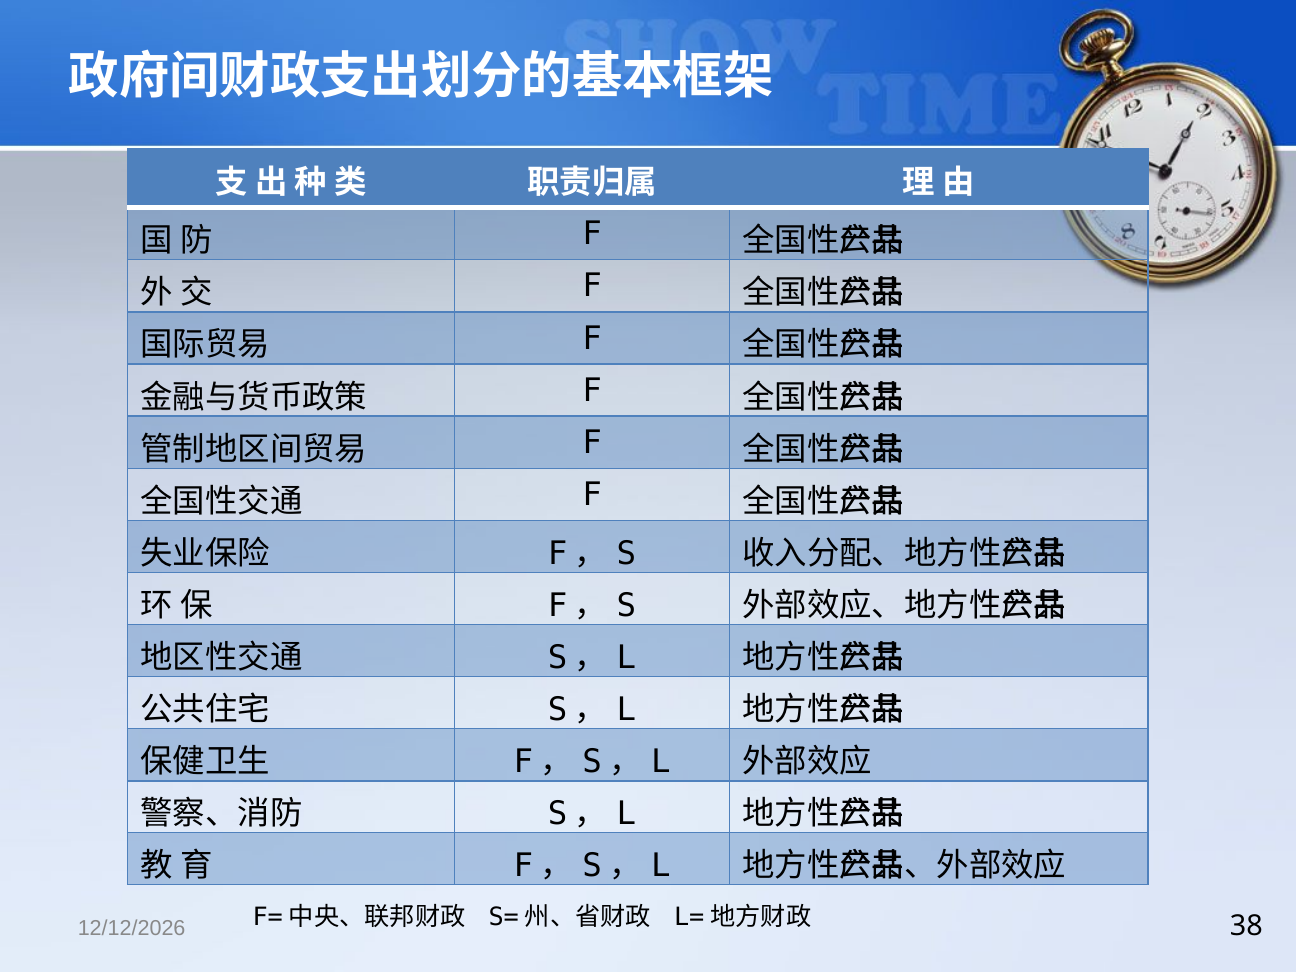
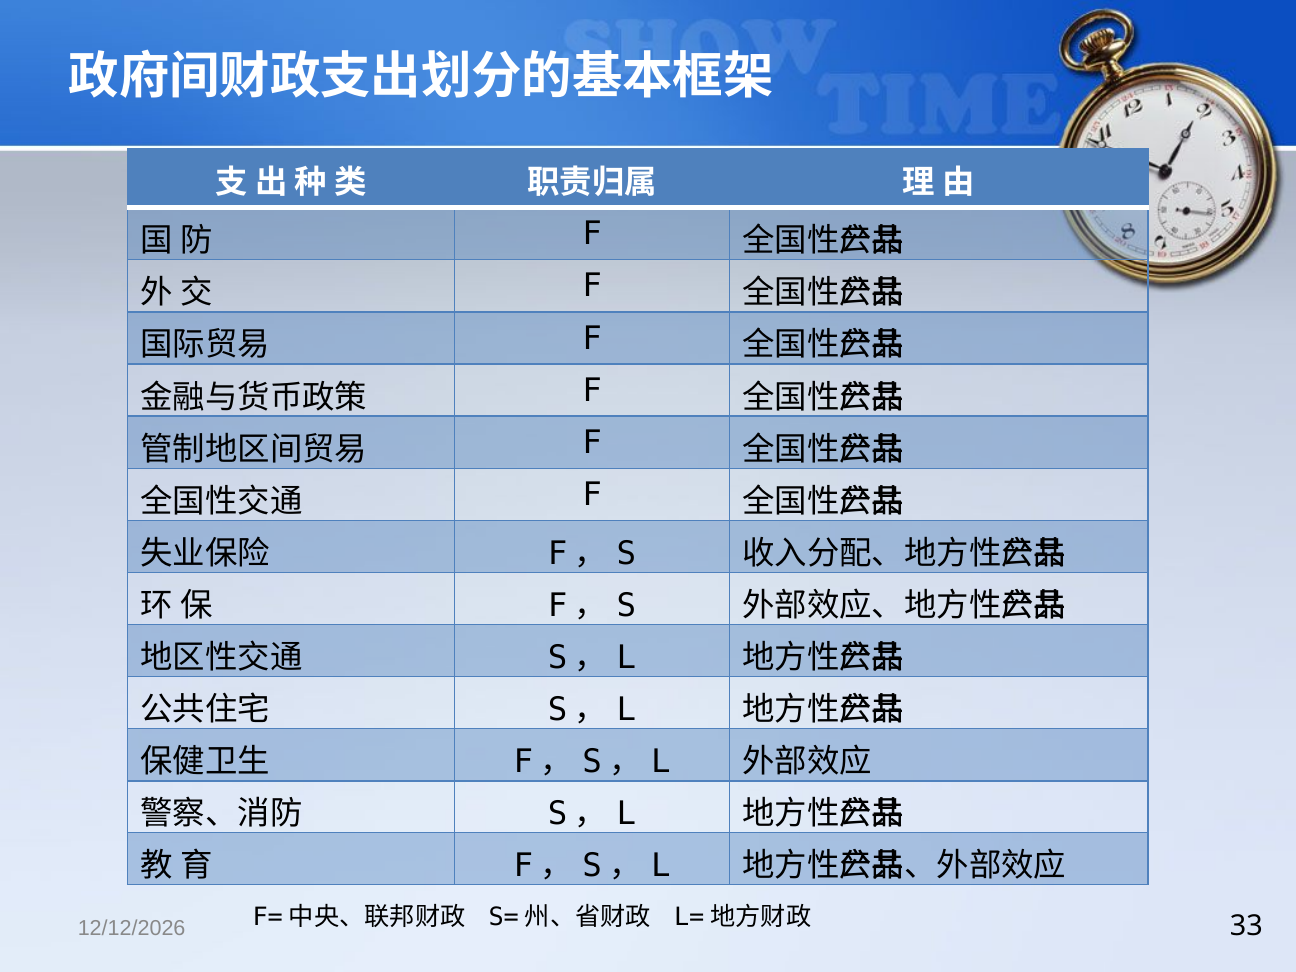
38: 38 -> 33 (1246, 926)
